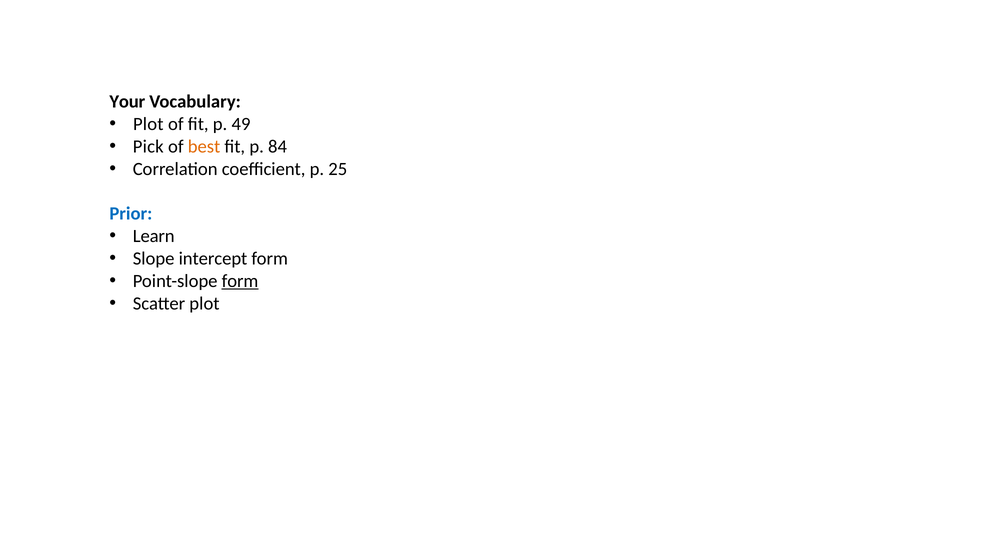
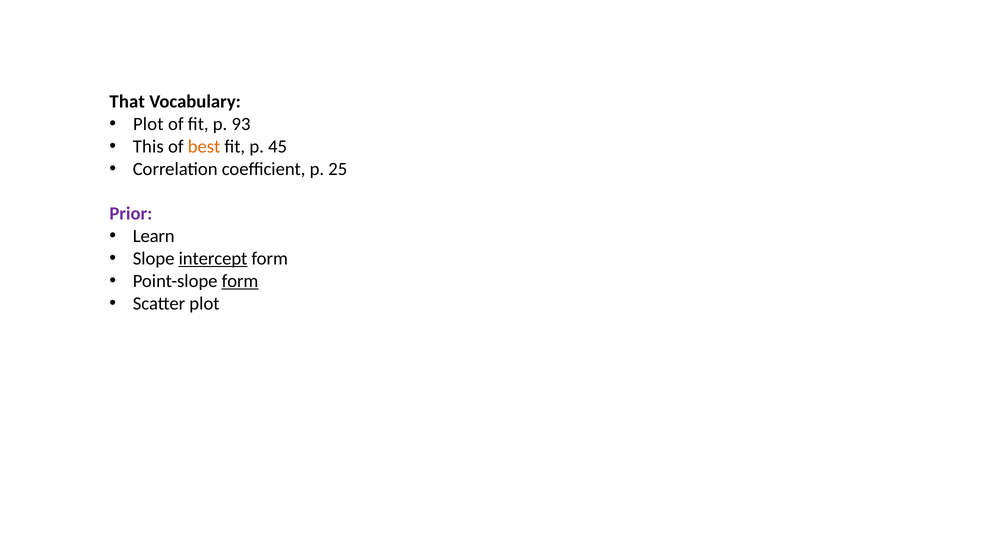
Your: Your -> That (127, 102)
49: 49 -> 93 (241, 124)
Pick: Pick -> This (148, 147)
84: 84 -> 45 (278, 147)
Prior colour: blue -> purple (131, 214)
intercept underline: none -> present (213, 258)
